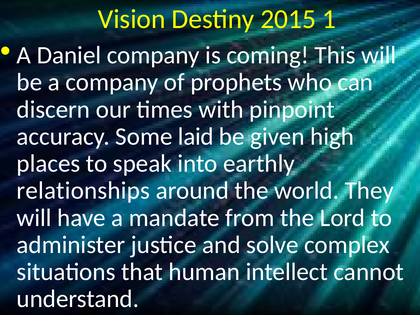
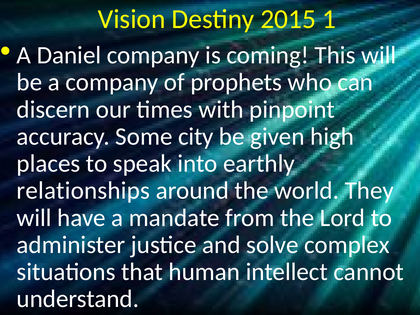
laid: laid -> city (196, 136)
